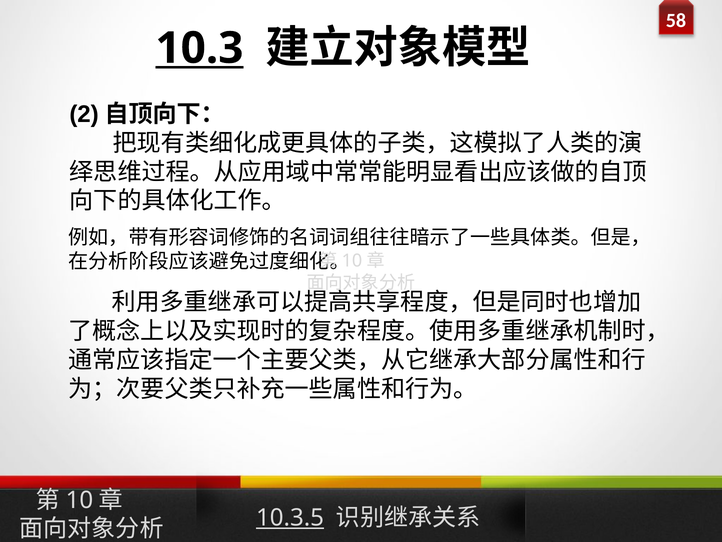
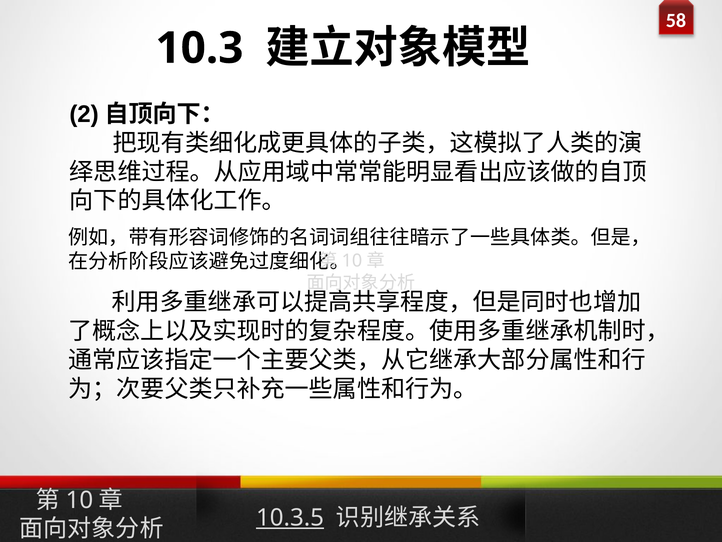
10.3 underline: present -> none (199, 48)
